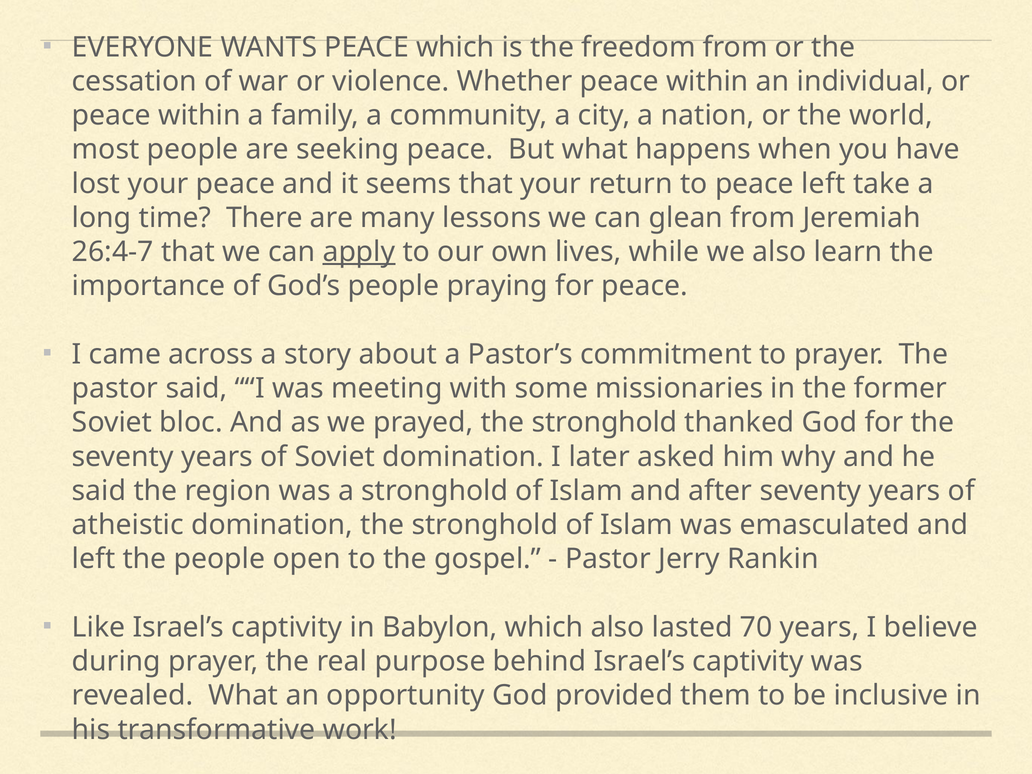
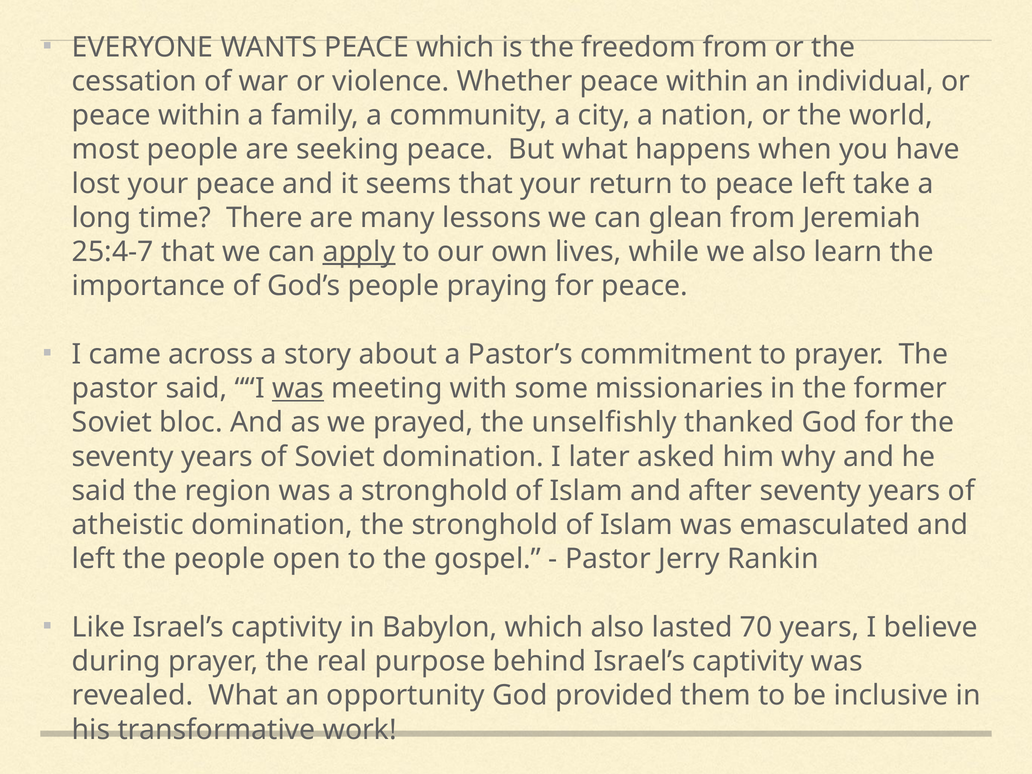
26:4-7: 26:4-7 -> 25:4-7 (113, 252)
was underline: none -> present (298, 388)
prayed the stronghold: stronghold -> unselfishly (604, 423)
